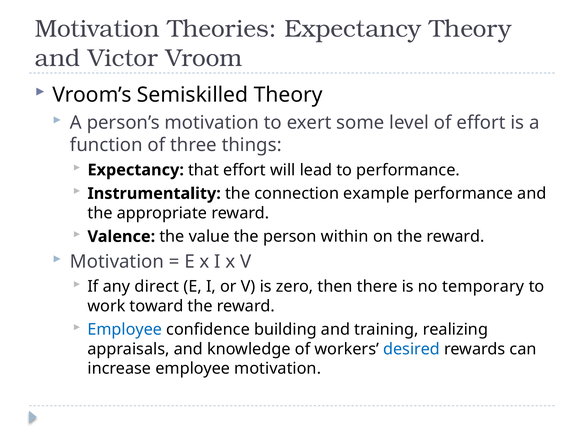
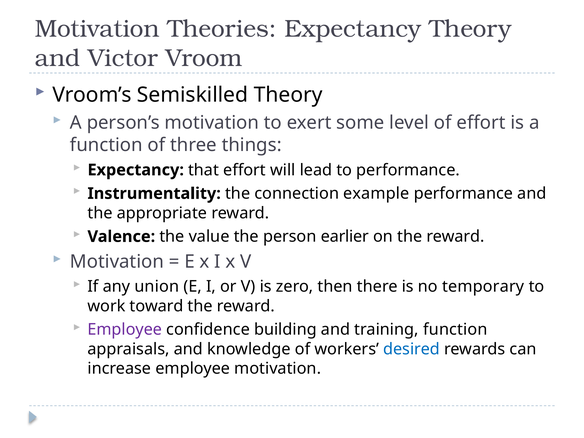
within: within -> earlier (345, 237)
direct: direct -> union (157, 287)
Employee colour: blue -> purple (125, 330)
training realizing: realizing -> function (455, 330)
